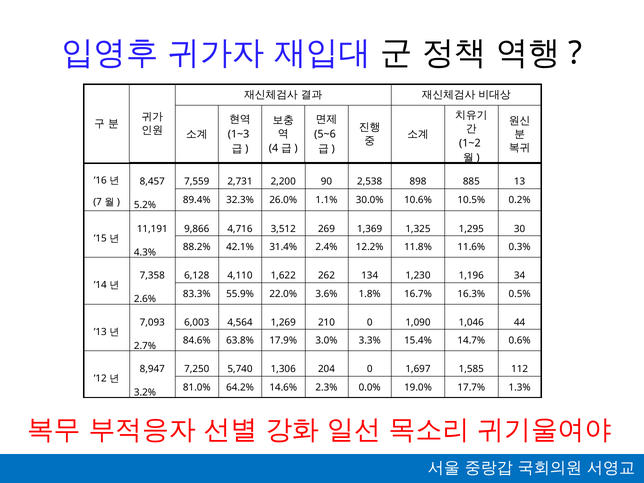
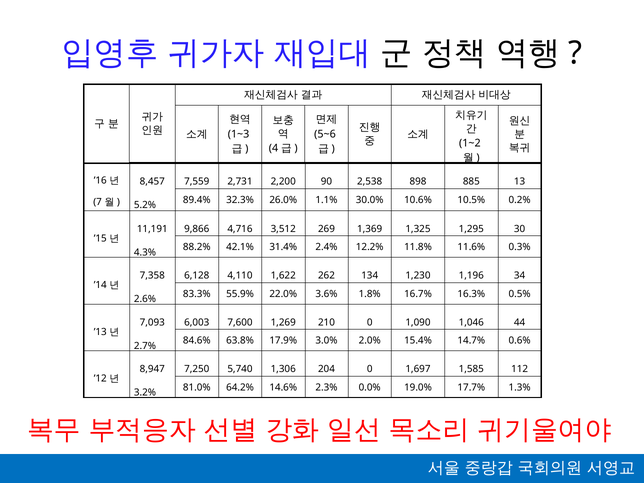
4,564: 4,564 -> 7,600 (240, 322)
3.3%: 3.3% -> 2.0% (370, 341)
